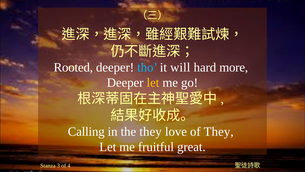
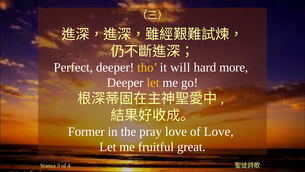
Rooted: Rooted -> Perfect (73, 67)
tho colour: light blue -> yellow (147, 67)
Calling: Calling -> Former (86, 131)
the they: they -> pray (151, 131)
of They: They -> Love (219, 131)
